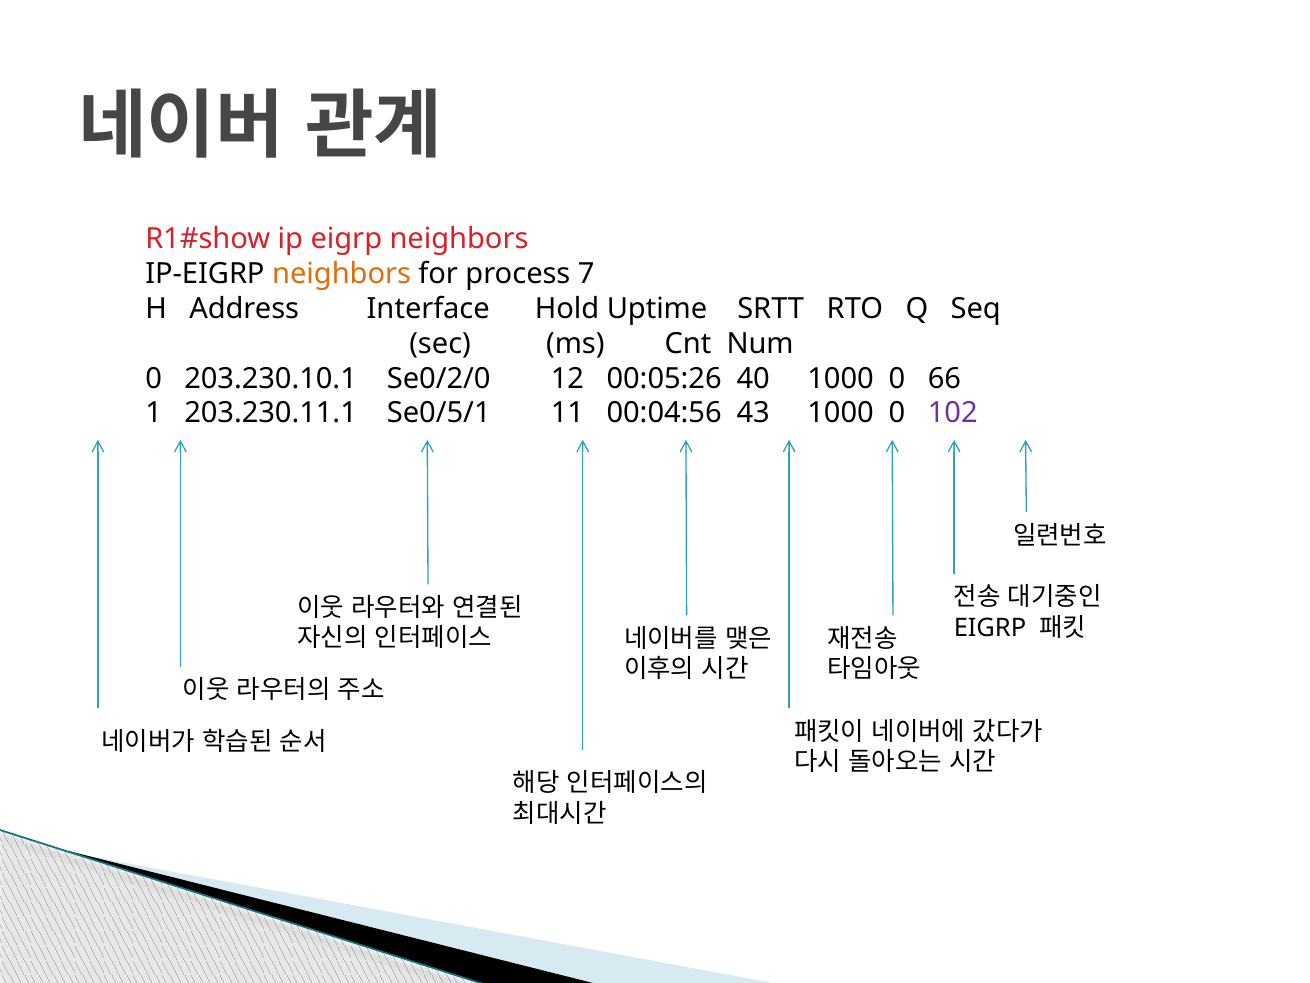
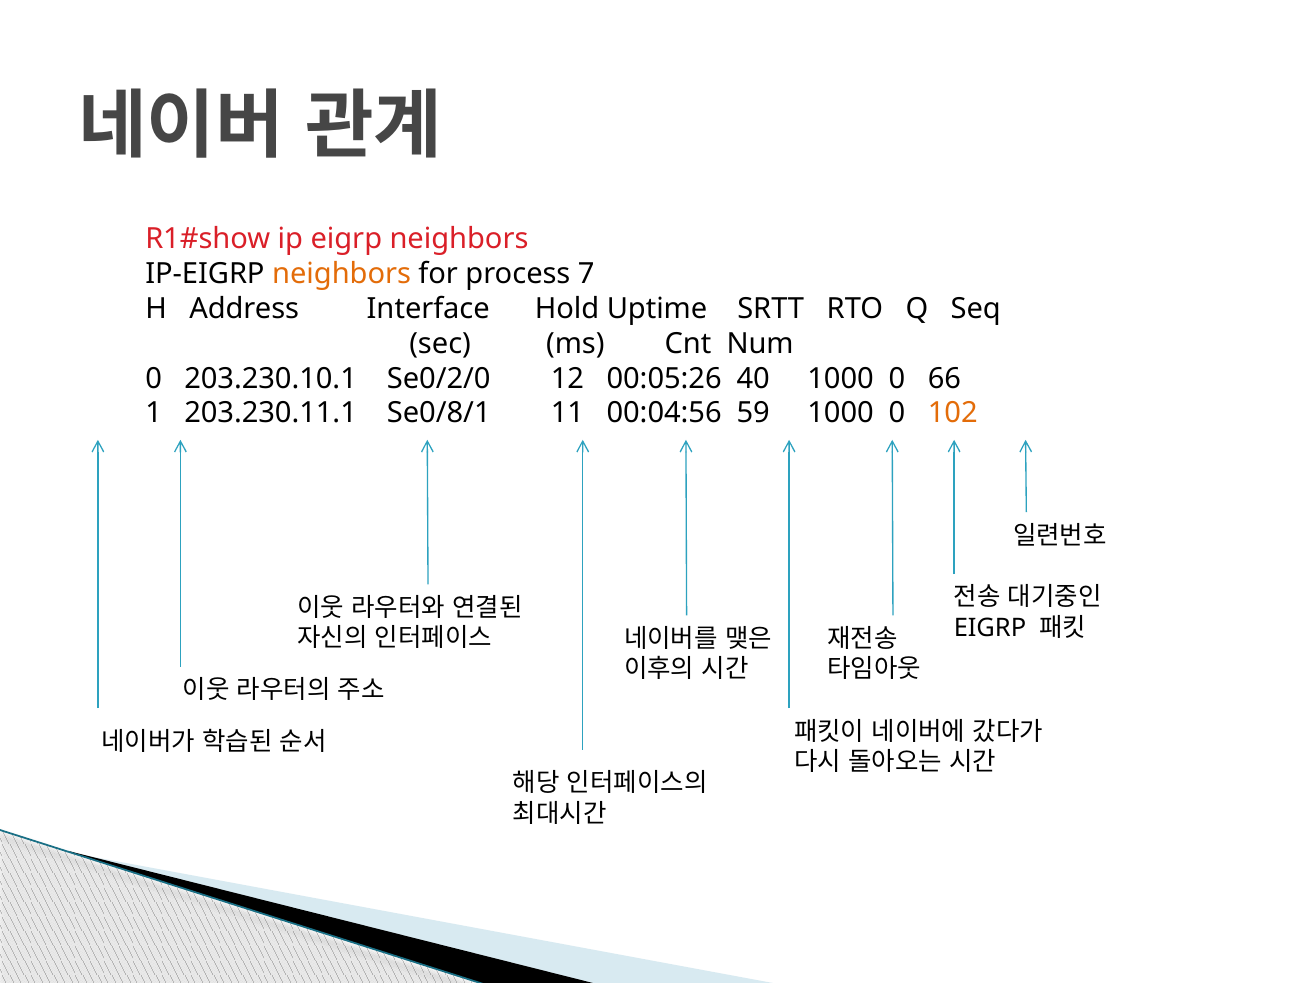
Se0/5/1: Se0/5/1 -> Se0/8/1 (439, 413)
43: 43 -> 59 (753, 413)
102 colour: purple -> orange (953, 413)
